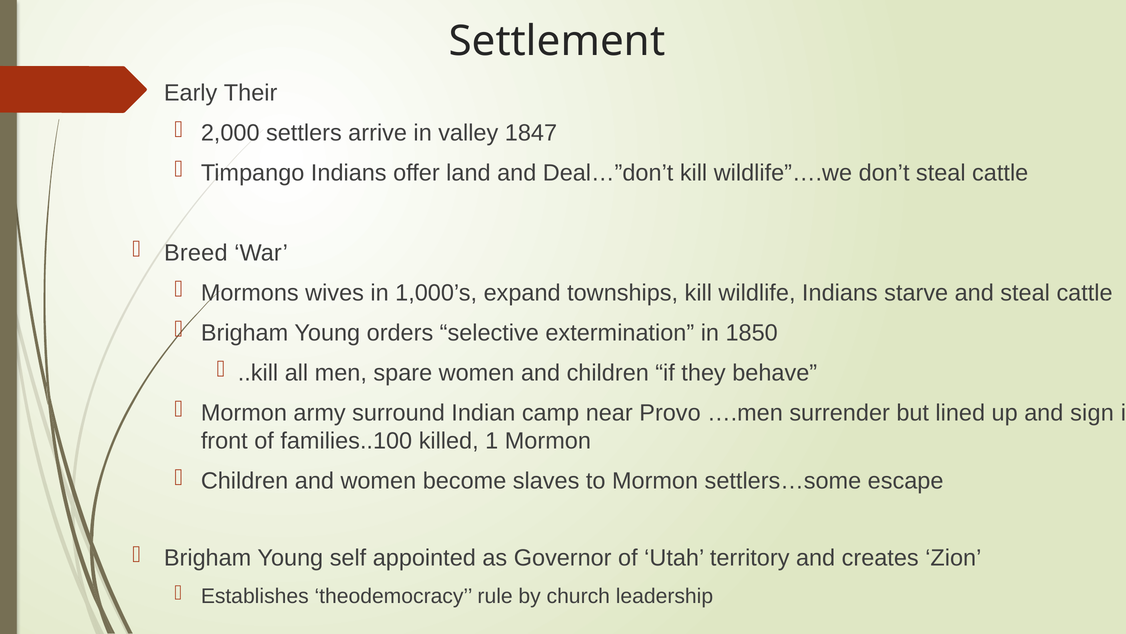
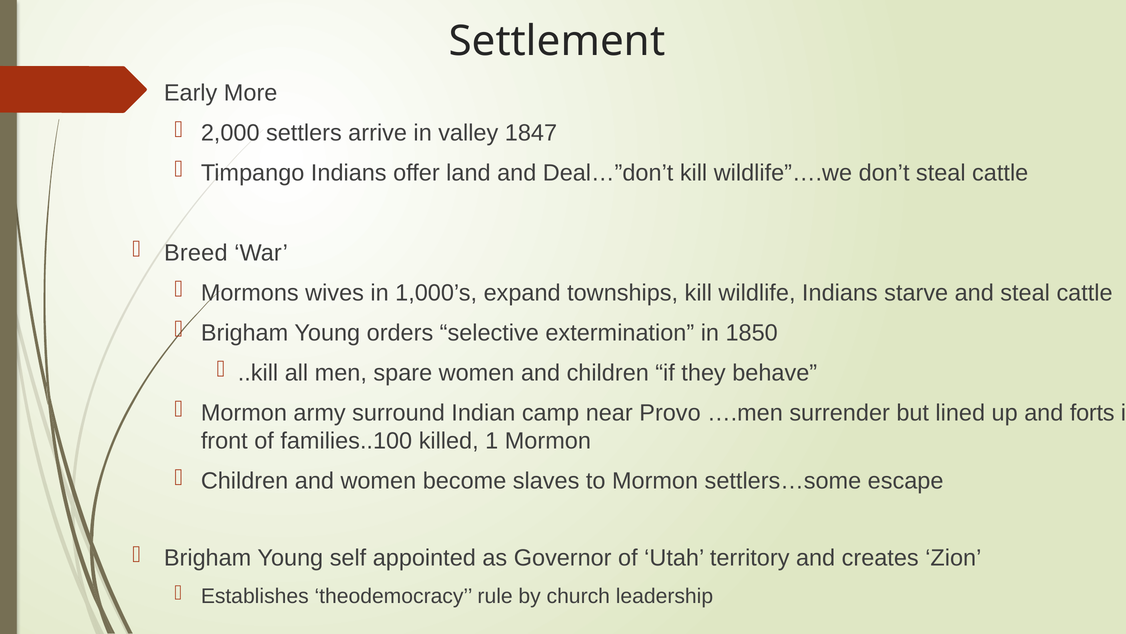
Their: Their -> More (251, 93)
sign: sign -> forts (1092, 412)
